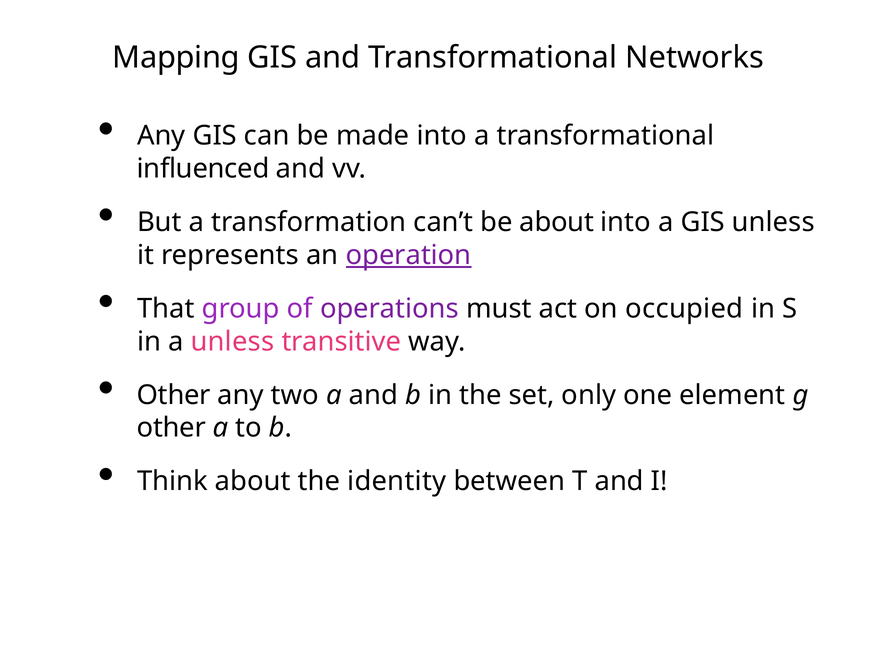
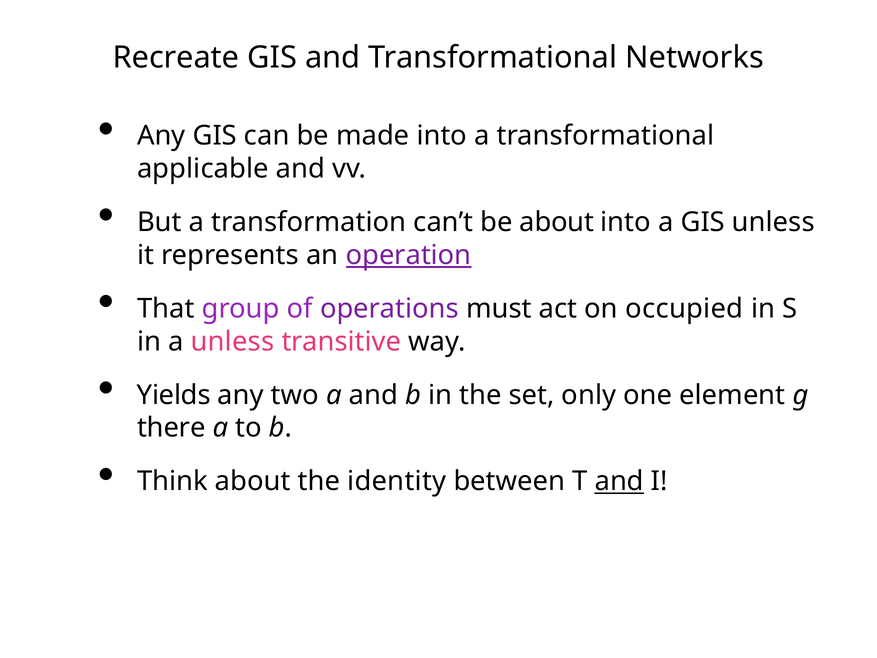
Mapping: Mapping -> Recreate (176, 57)
influenced: influenced -> applicable (203, 169)
Other: Other -> Yields (174, 395)
other: other -> there (171, 428)
and underline: none -> present (619, 481)
